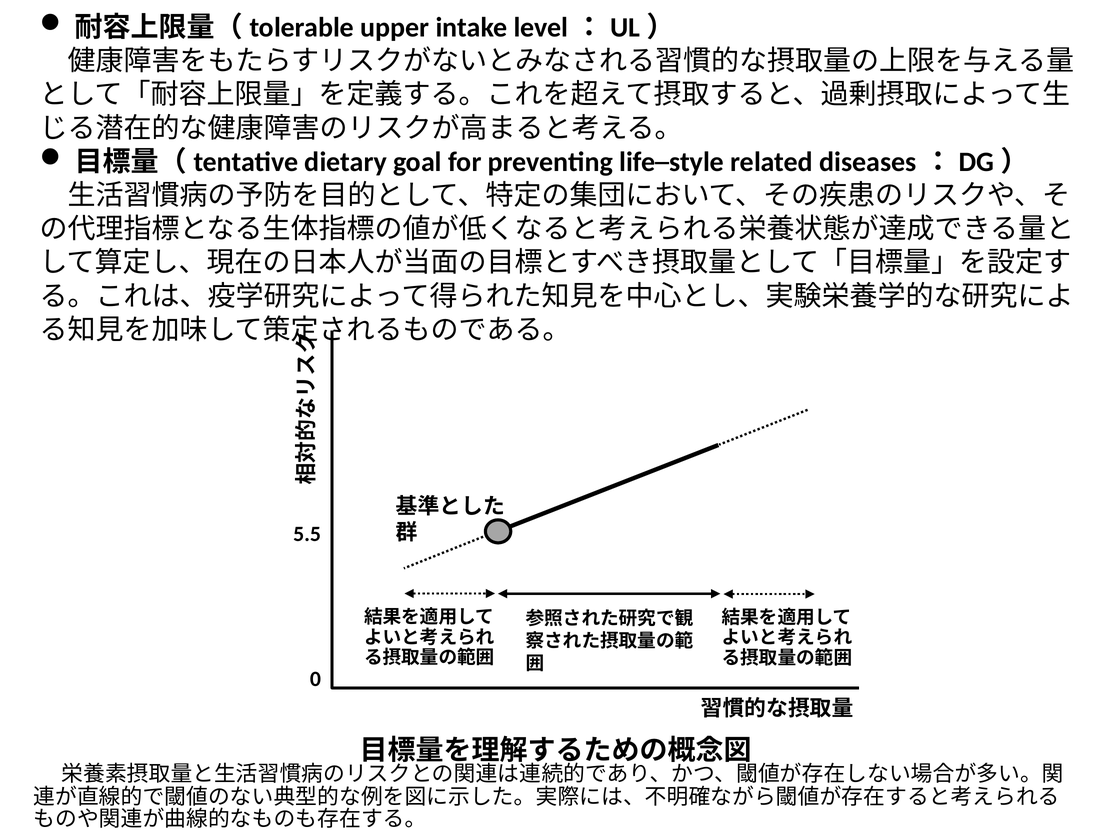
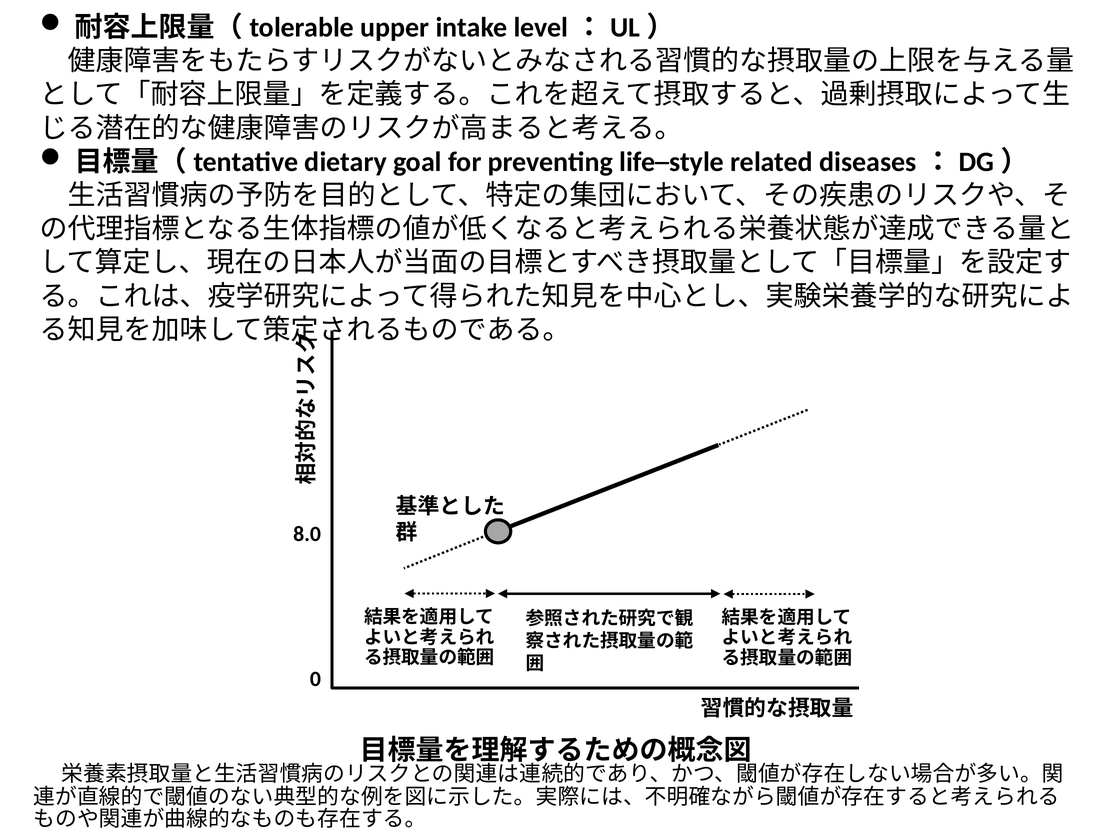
5.5: 5.5 -> 8.0 (307, 534)
